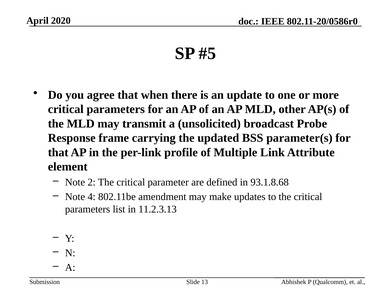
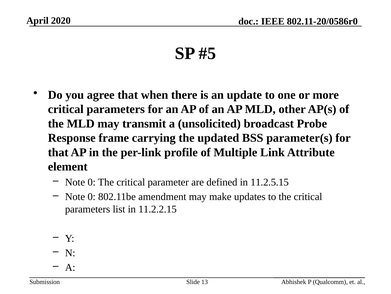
2: 2 -> 0 (92, 182)
93.1.8.68: 93.1.8.68 -> 11.2.5.15 (270, 182)
4: 4 -> 0 (92, 196)
11.2.3.13: 11.2.3.13 -> 11.2.2.15 (158, 209)
